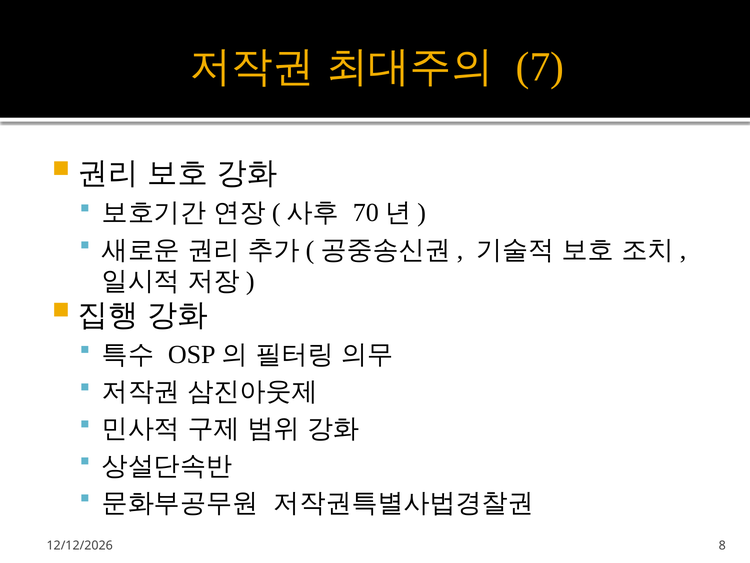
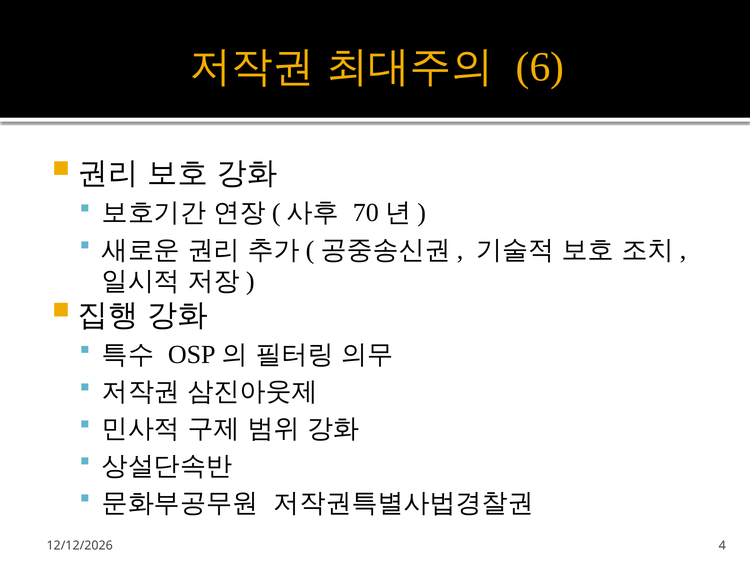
7: 7 -> 6 (540, 67)
8: 8 -> 4 (722, 545)
